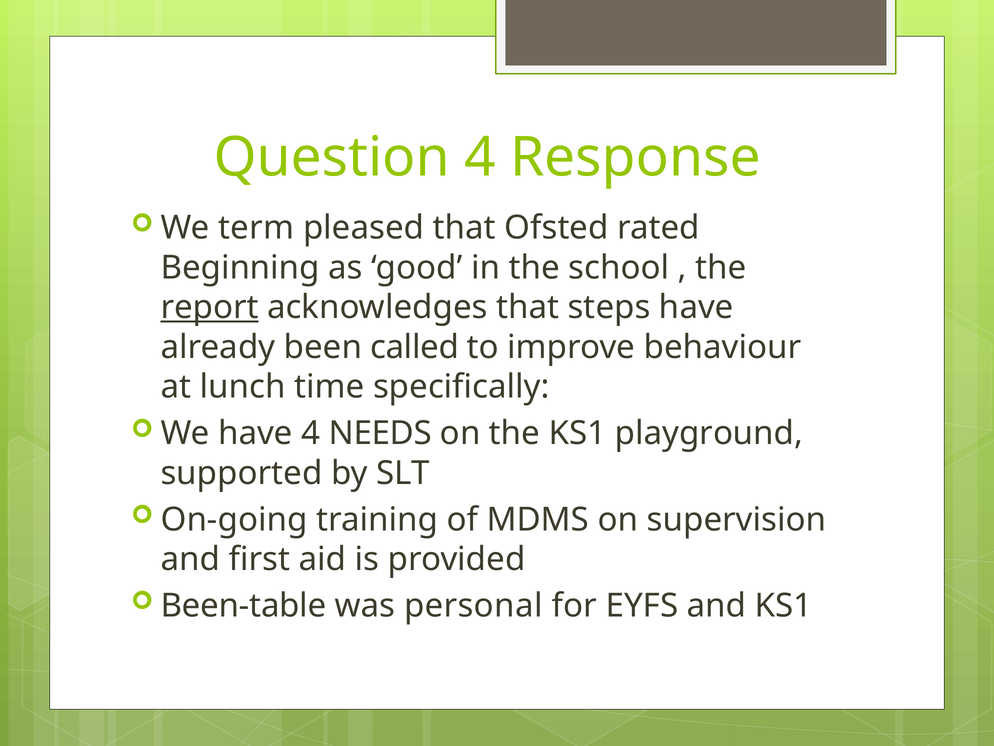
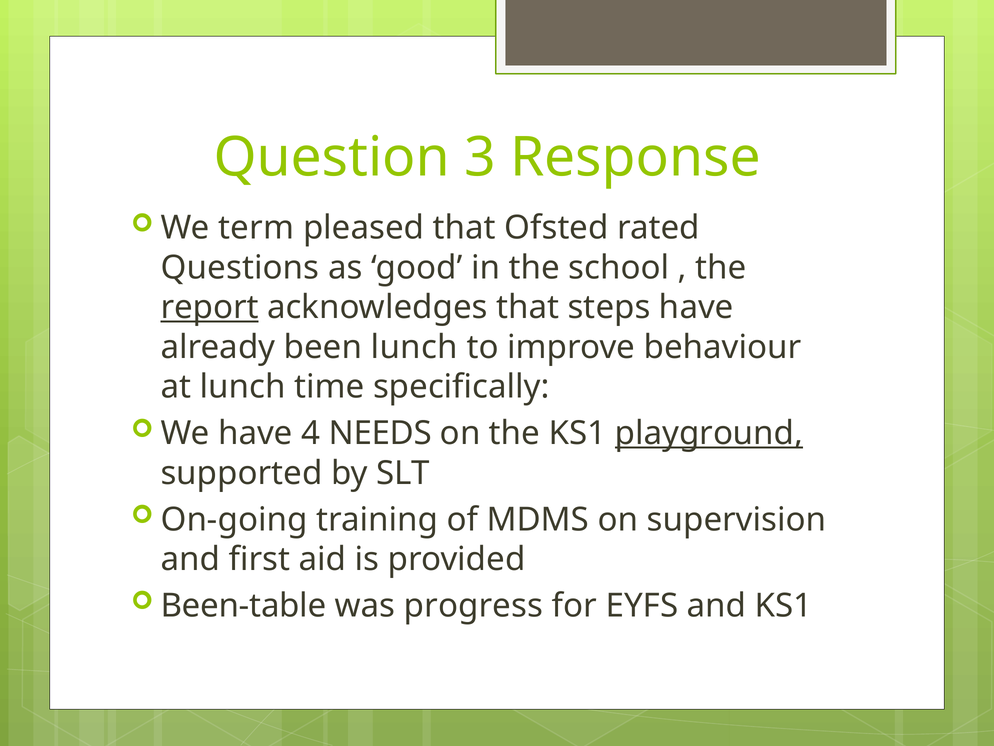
Question 4: 4 -> 3 (480, 157)
Beginning: Beginning -> Questions (240, 267)
been called: called -> lunch (414, 347)
playground underline: none -> present (709, 433)
personal: personal -> progress (473, 605)
